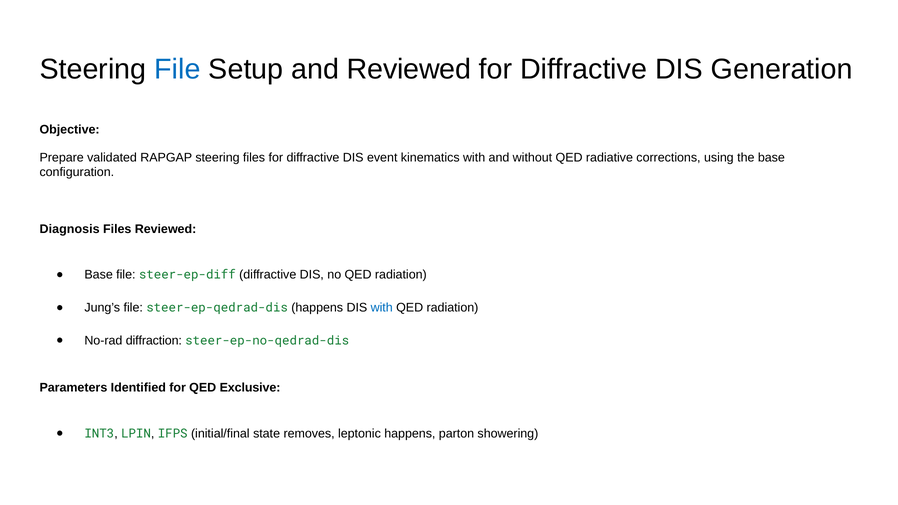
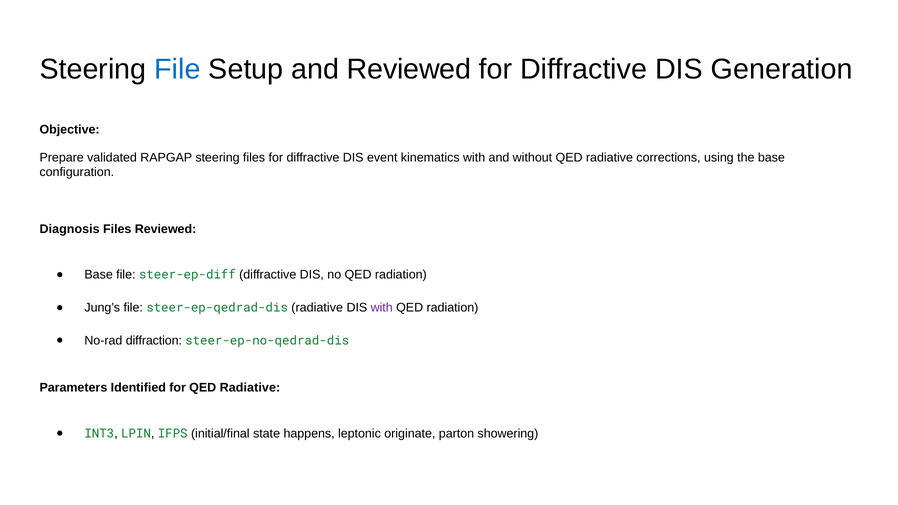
steer-ep-qedrad-dis happens: happens -> radiative (317, 308)
with colour: blue -> purple (382, 308)
for QED Exclusive: Exclusive -> Radiative (250, 388)
removes: removes -> happens (309, 434)
leptonic happens: happens -> originate (410, 434)
